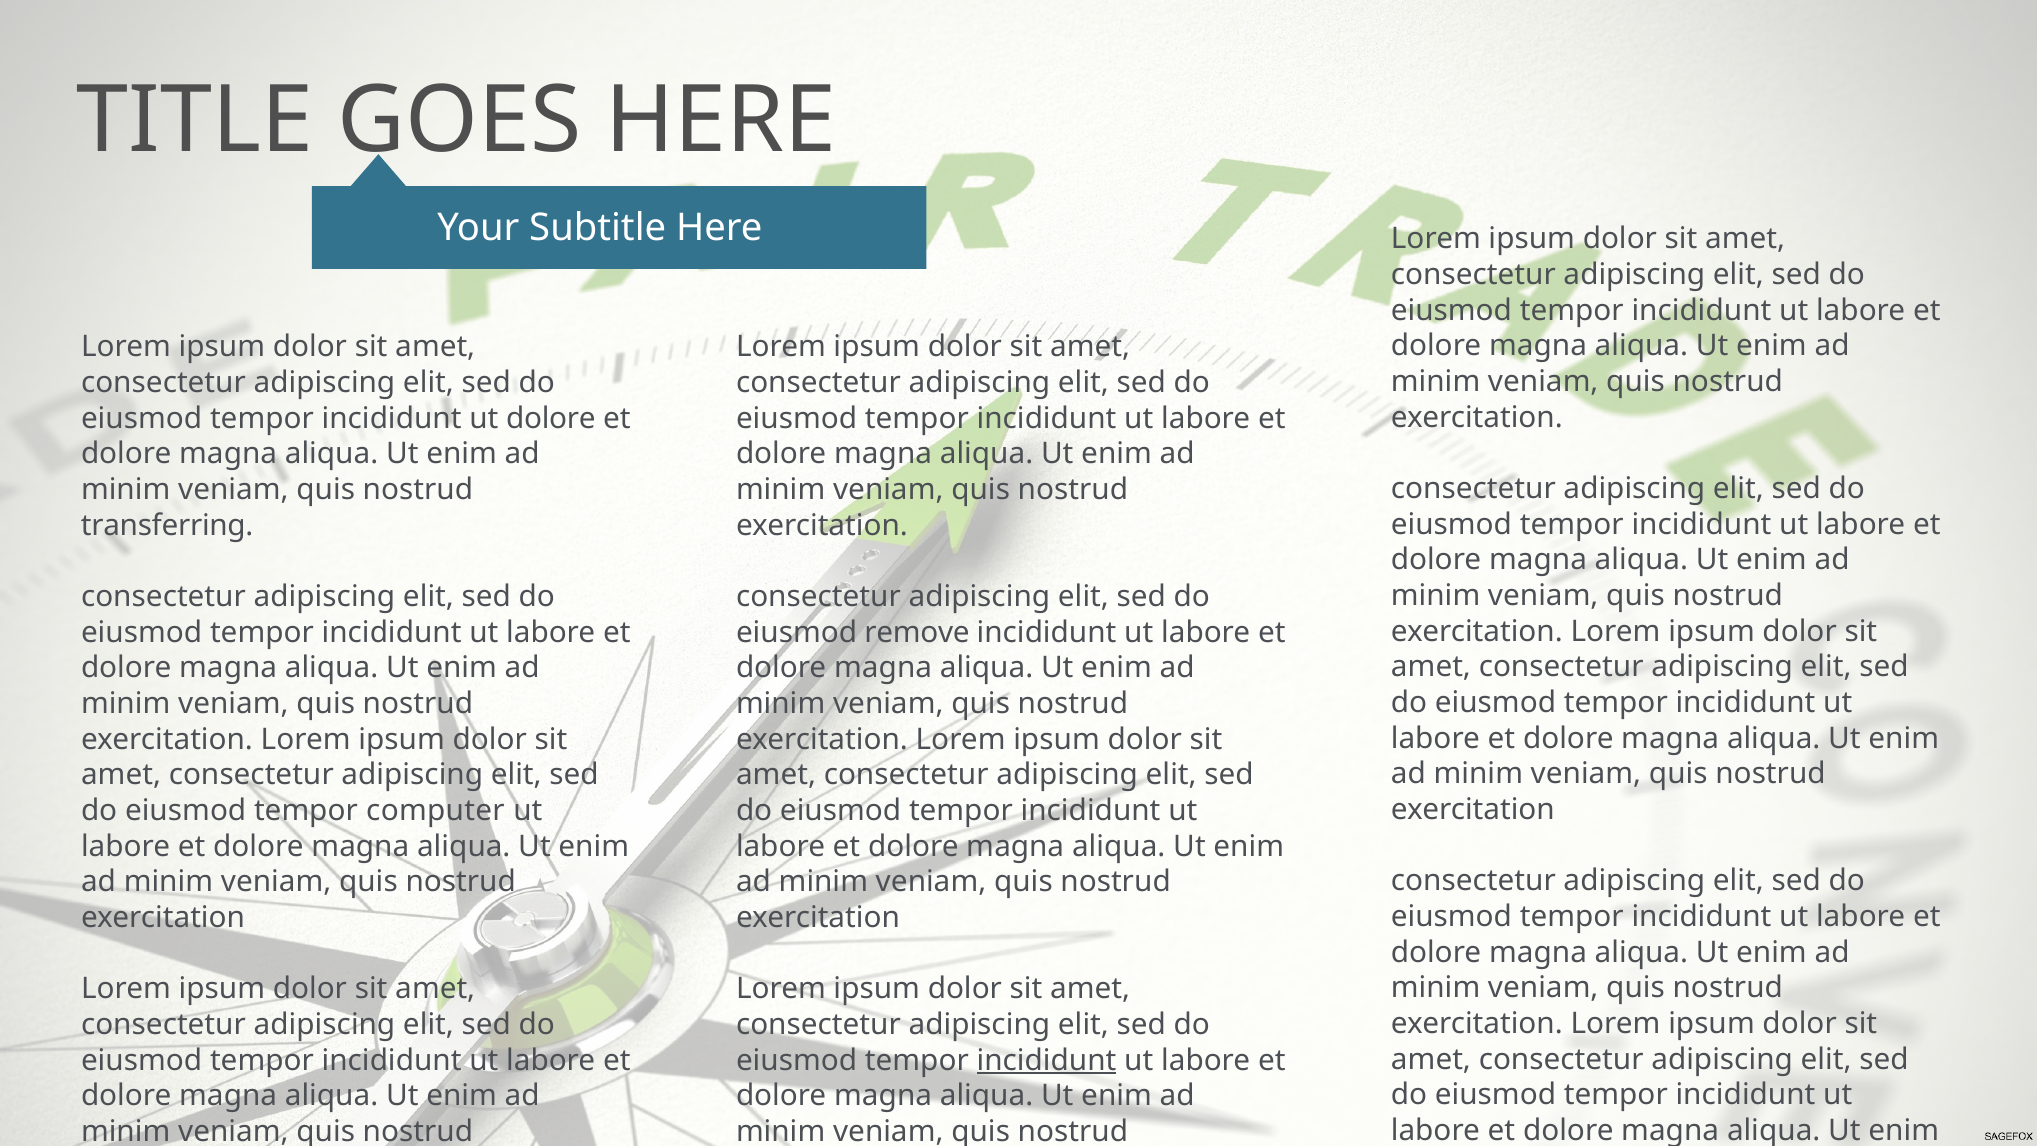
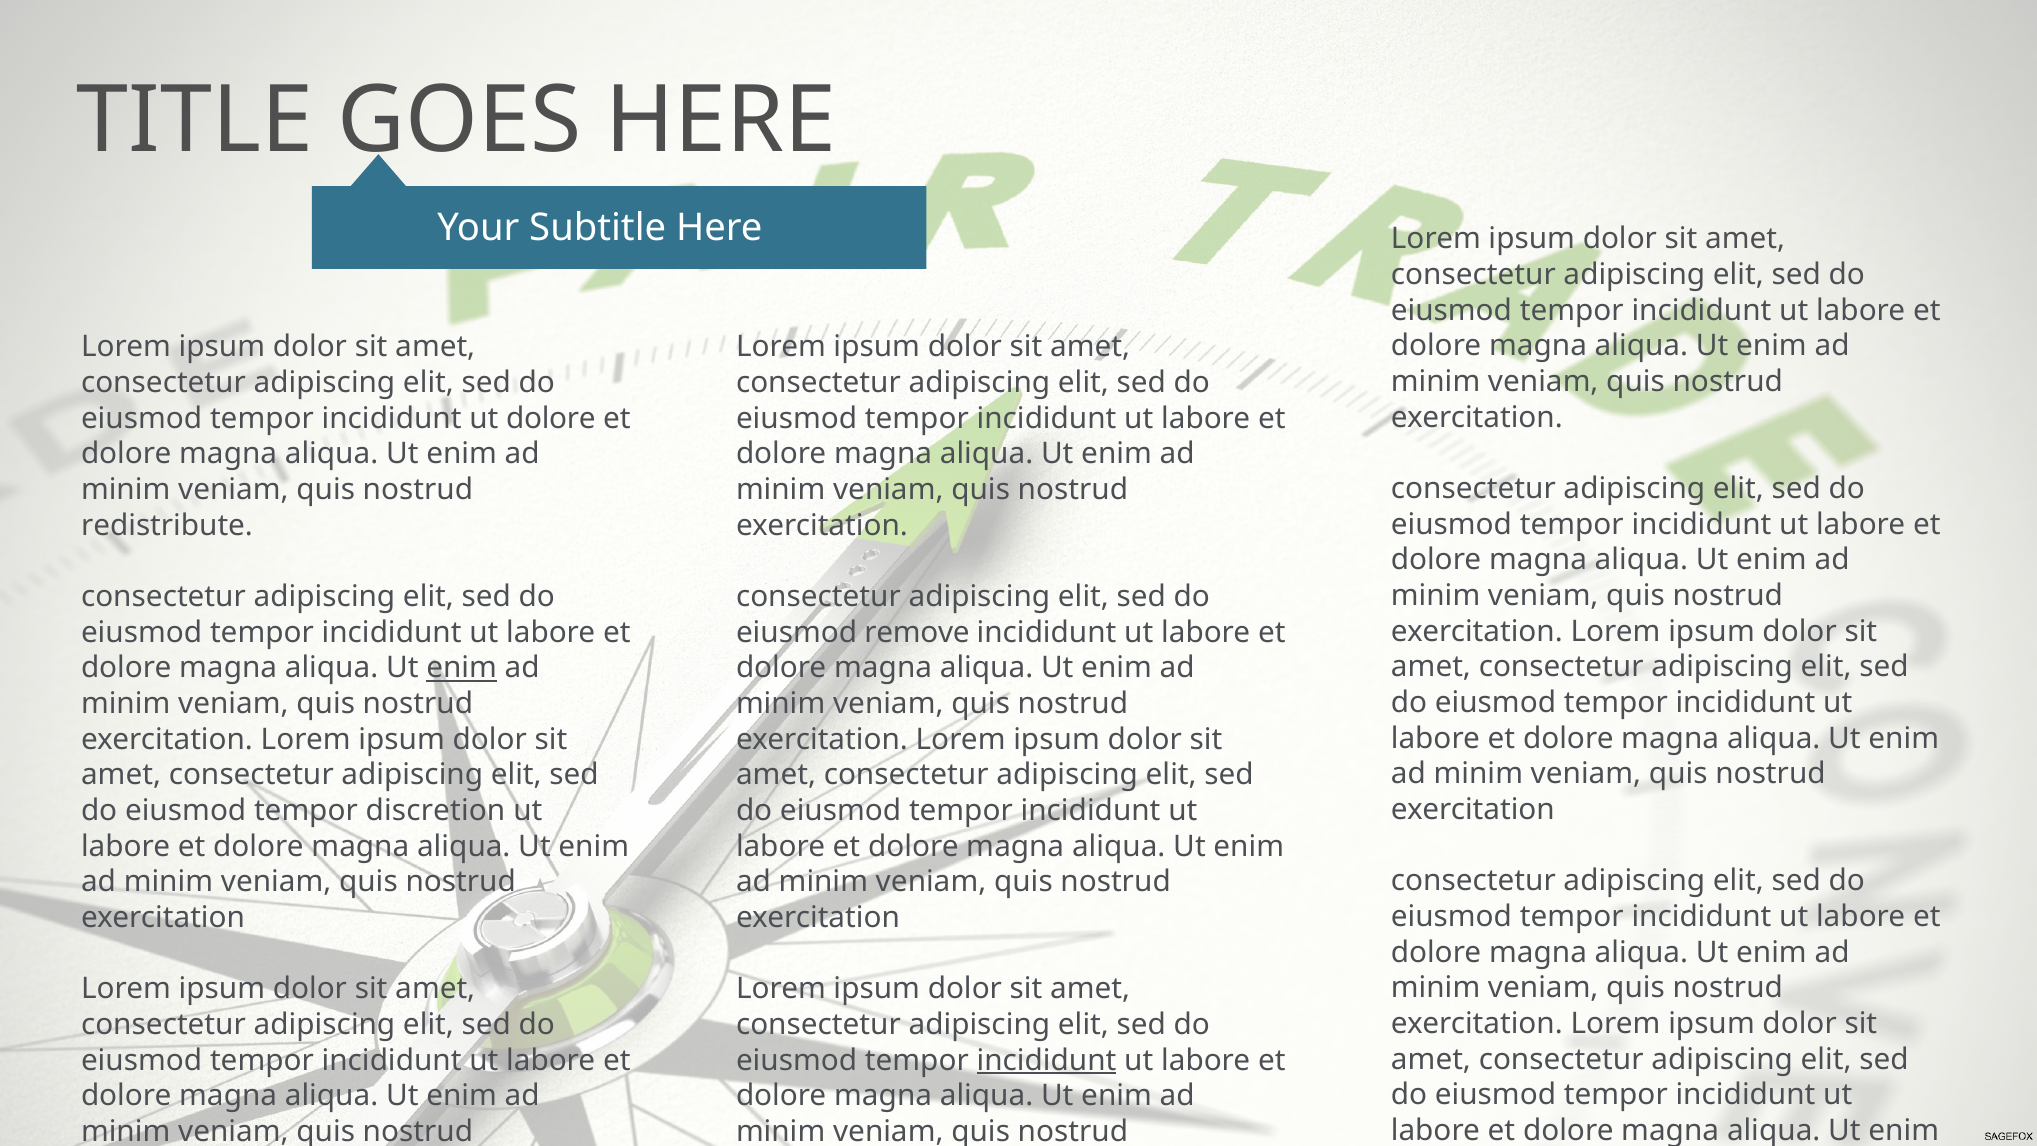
transferring: transferring -> redistribute (167, 525)
enim underline: none -> present (462, 668)
computer: computer -> discretion (436, 811)
